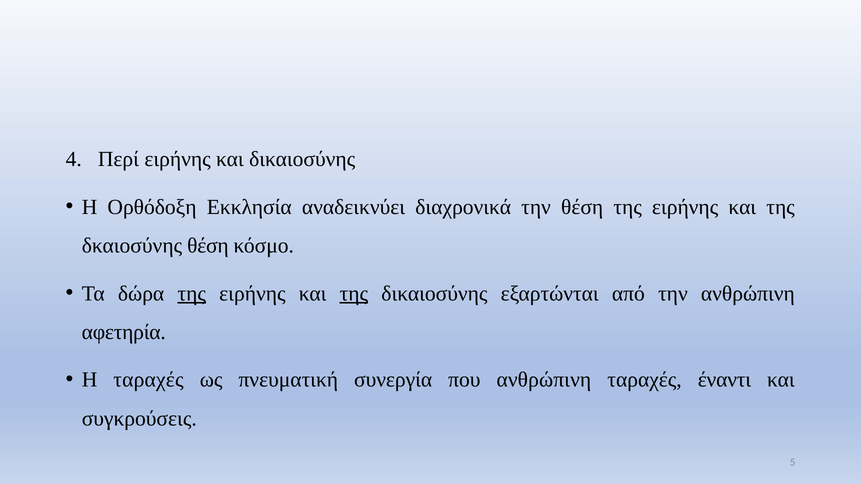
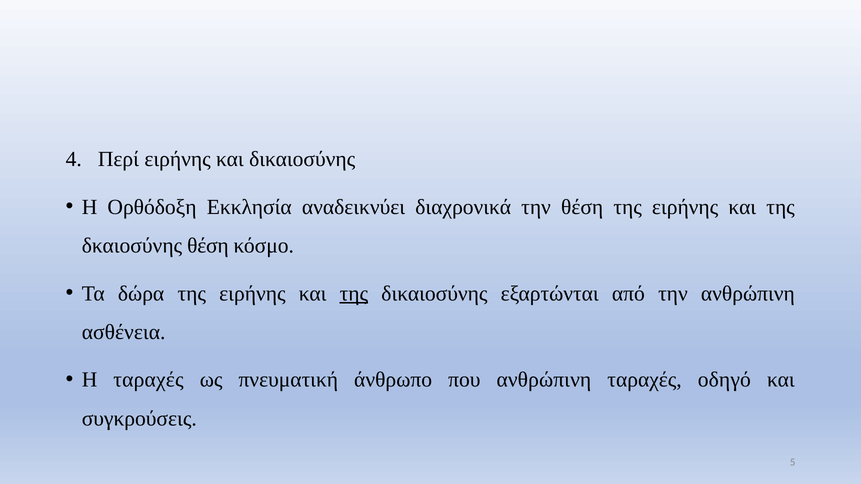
της underline: present -> none (192, 294)
αφετηρία: αφετηρία -> ασθένεια (124, 332)
συνεργία: συνεργία -> άνθρωπο (393, 380)
έναντι: έναντι -> οδηγό (724, 380)
